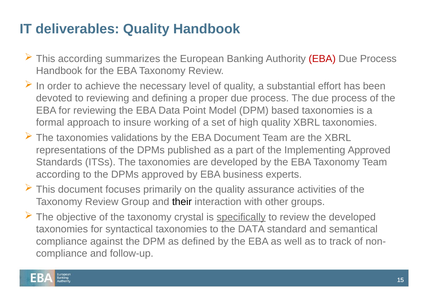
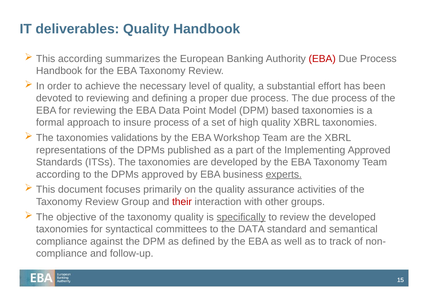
insure working: working -> process (172, 123)
EBA Document: Document -> Workshop (237, 138)
experts underline: none -> present (284, 174)
their colour: black -> red (182, 202)
taxonomy crystal: crystal -> quality (189, 217)
syntactical taxonomies: taxonomies -> committees (181, 229)
